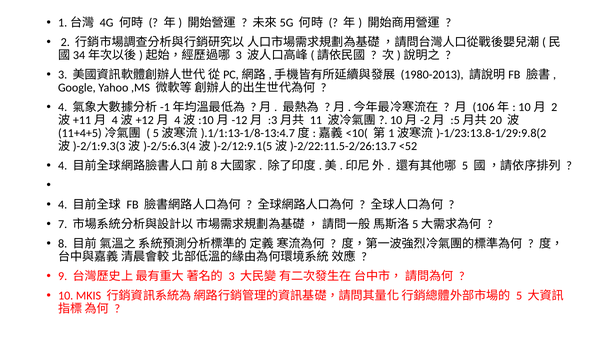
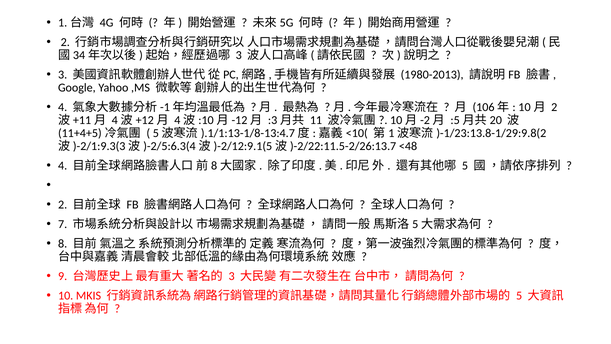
<52: <52 -> <48 (408, 146)
4: 4 -> 2 (63, 204)
